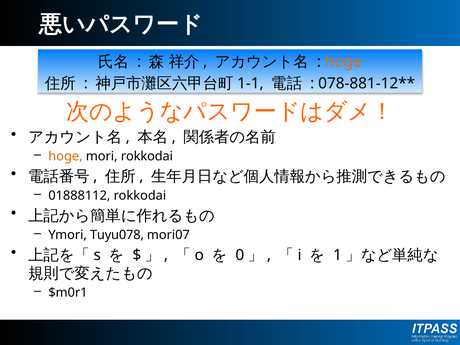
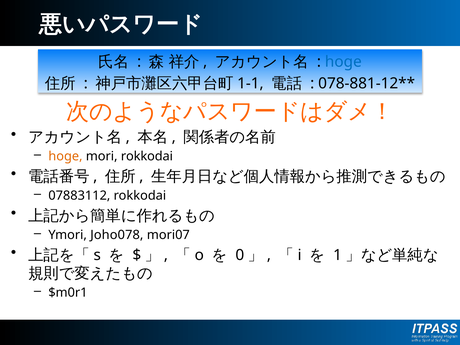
hoge colour: orange -> blue (343, 62)
01888112: 01888112 -> 07883112 (79, 196)
Tuyu078: Tuyu078 -> Joho078 (117, 235)
